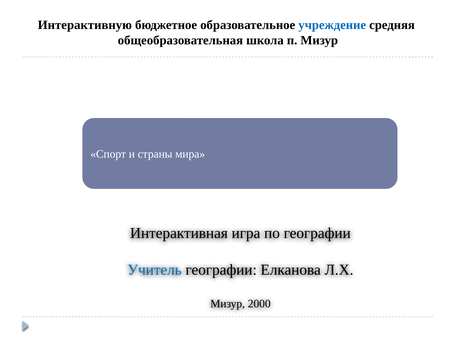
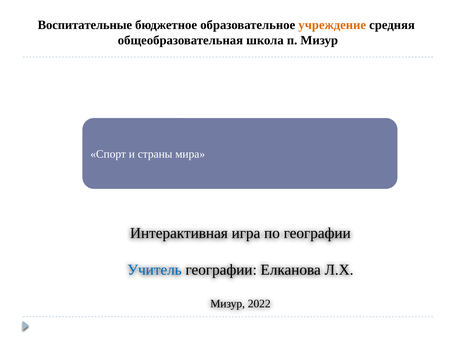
Интерактивную: Интерактивную -> Воспитательные (85, 25)
учреждение colour: blue -> orange (332, 25)
2000: 2000 -> 2022 (259, 304)
